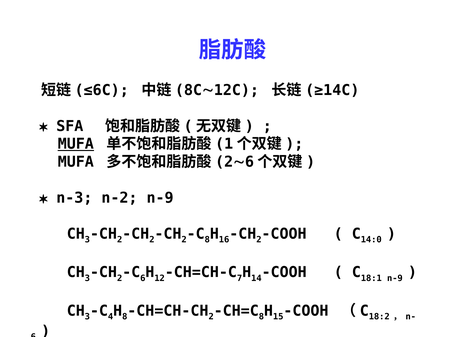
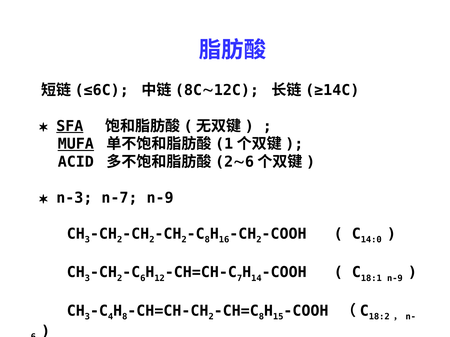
SFA underline: none -> present (70, 126)
MUFA: MUFA -> ACID (76, 162)
n-2: n-2 -> n-7 (119, 198)
